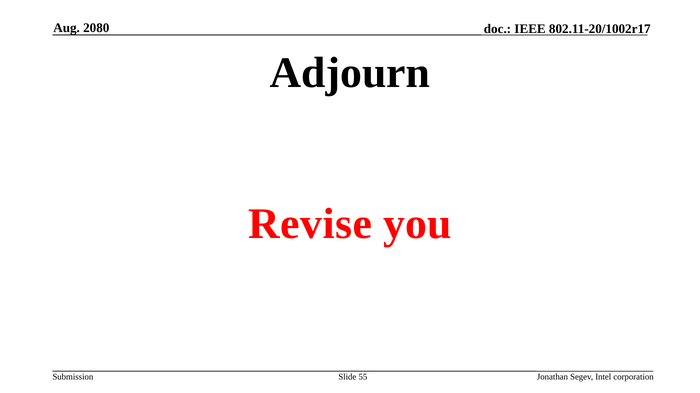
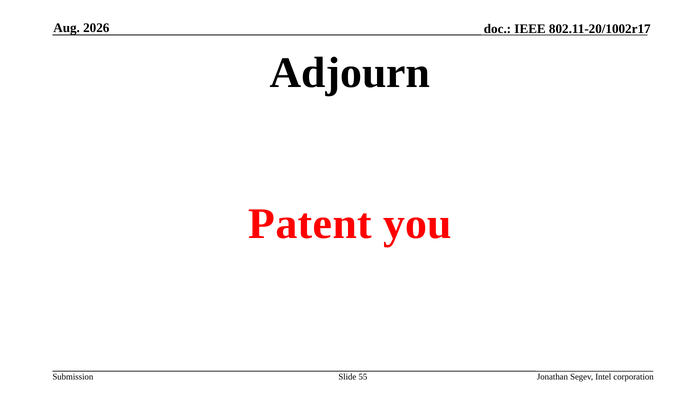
2080: 2080 -> 2026 (96, 28)
Revise: Revise -> Patent (310, 224)
